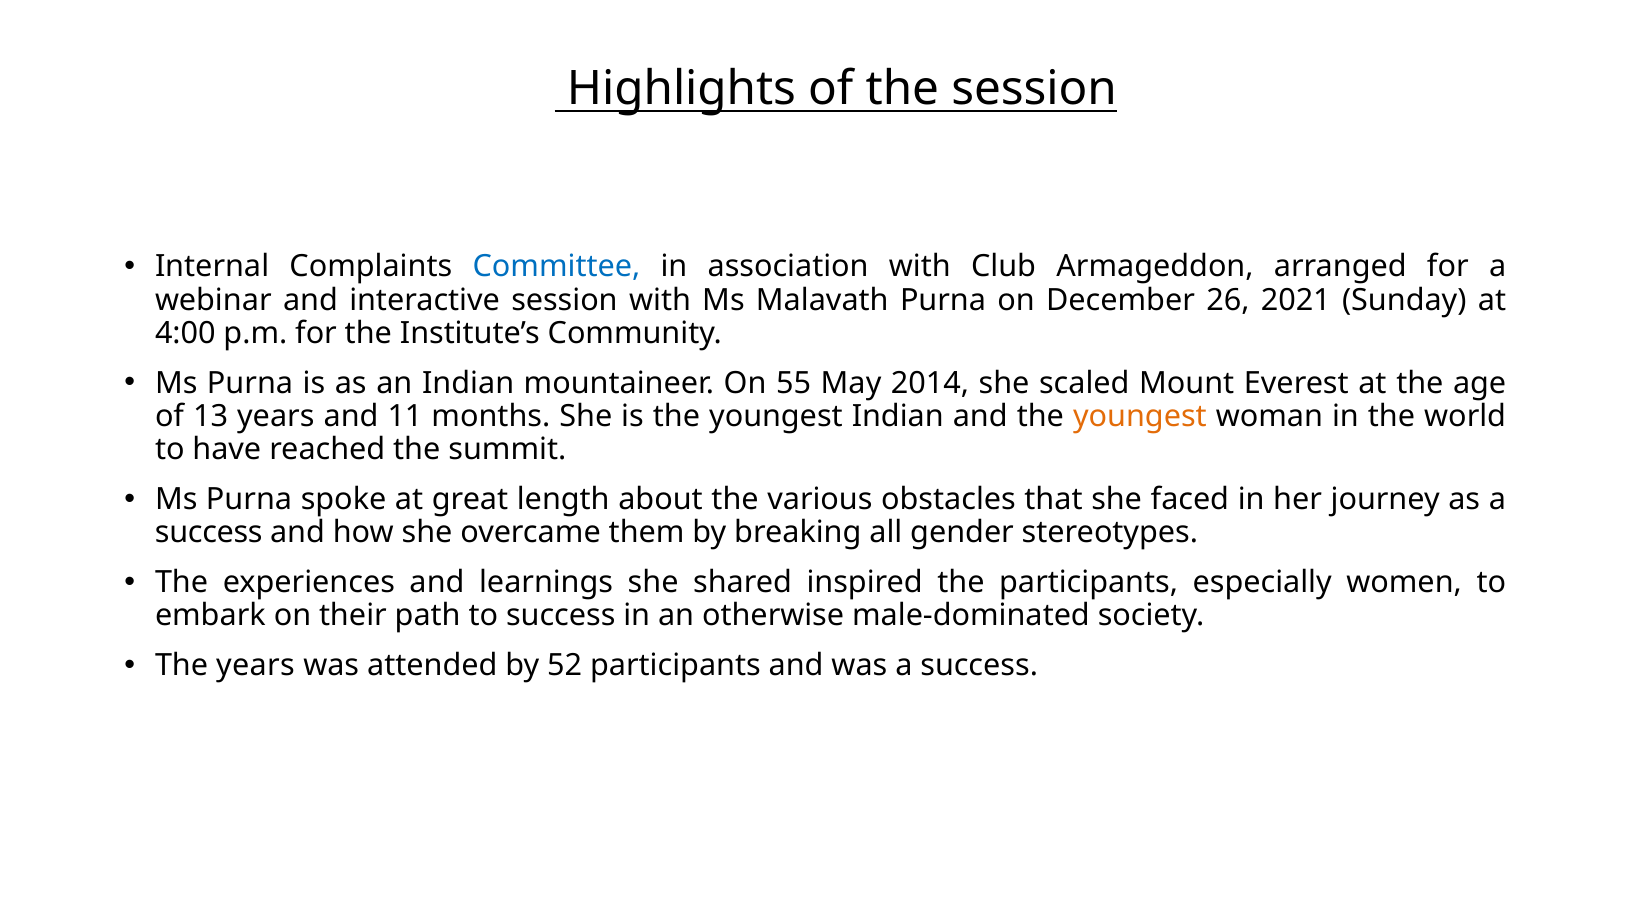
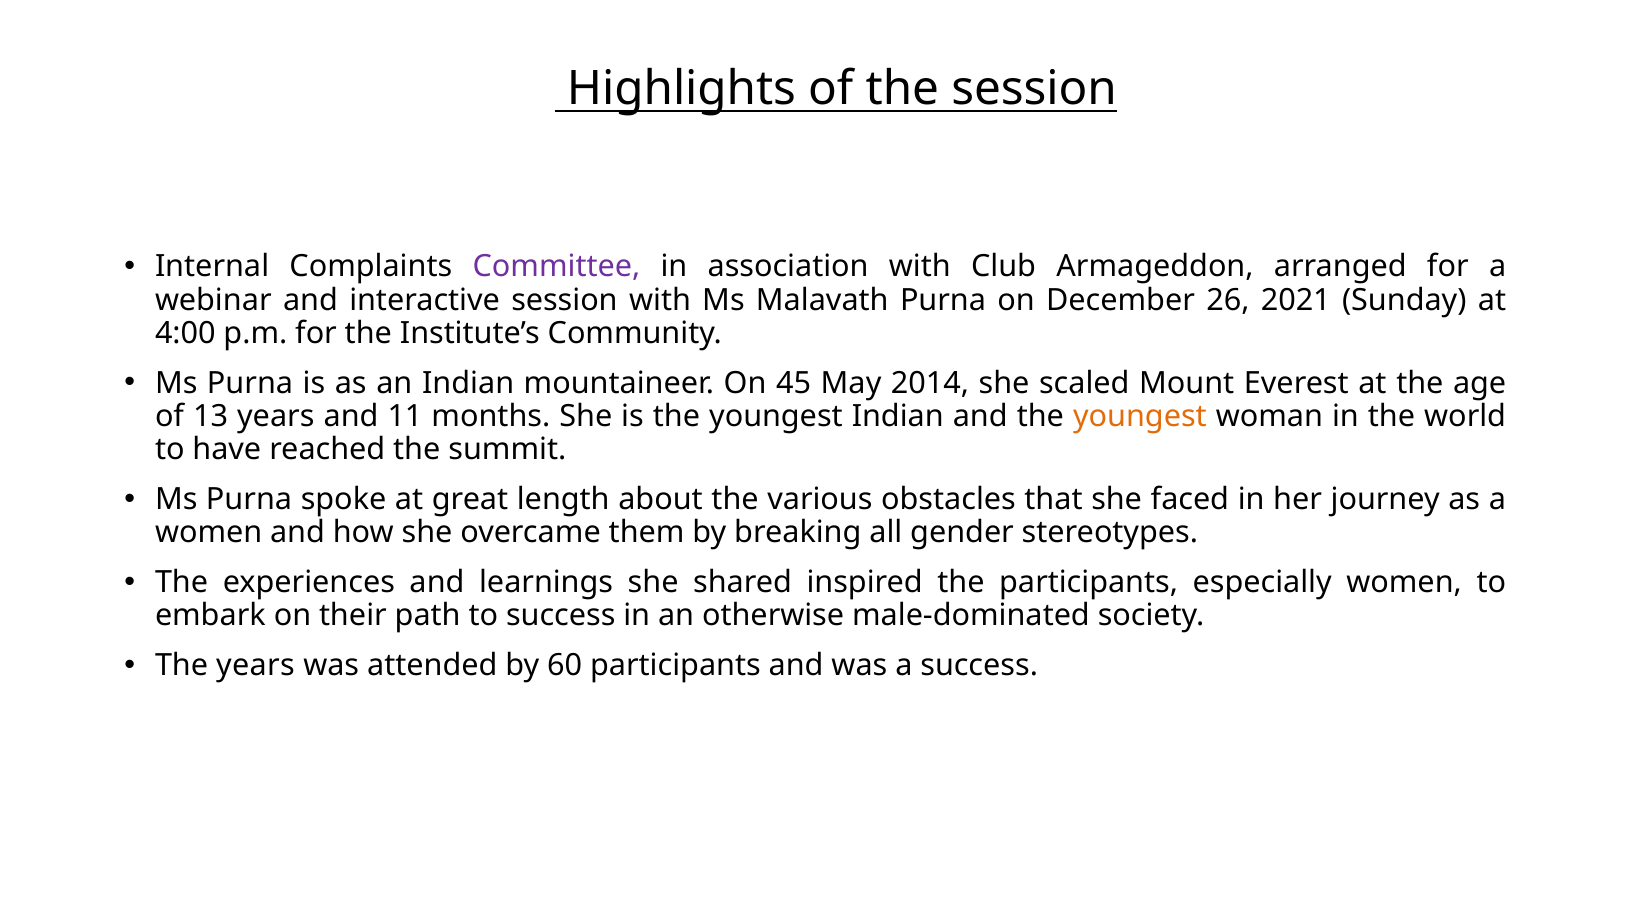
Committee colour: blue -> purple (556, 267)
55: 55 -> 45 (794, 383)
success: success -> women (209, 532)
52: 52 -> 60 (565, 665)
